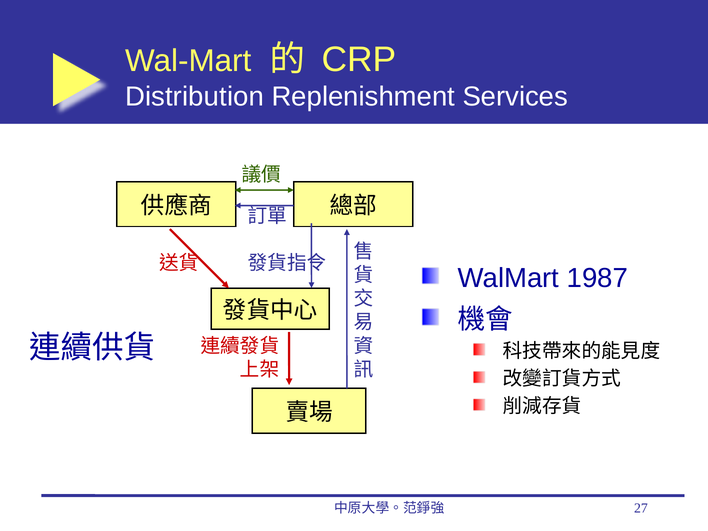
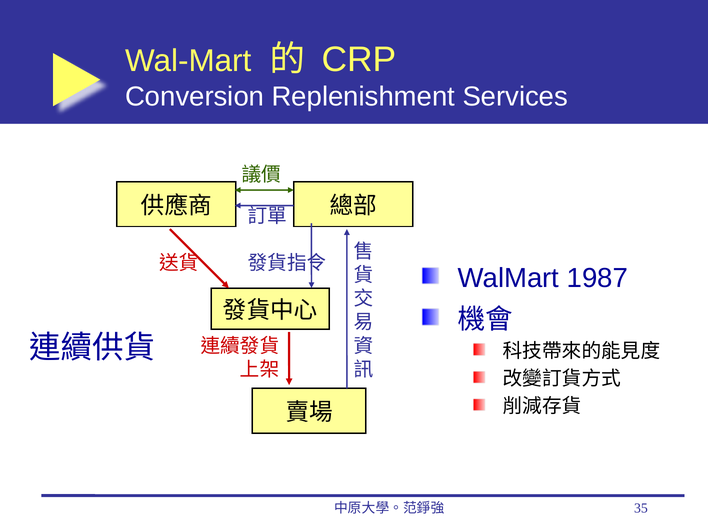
Distribution: Distribution -> Conversion (195, 97)
27: 27 -> 35 (641, 508)
